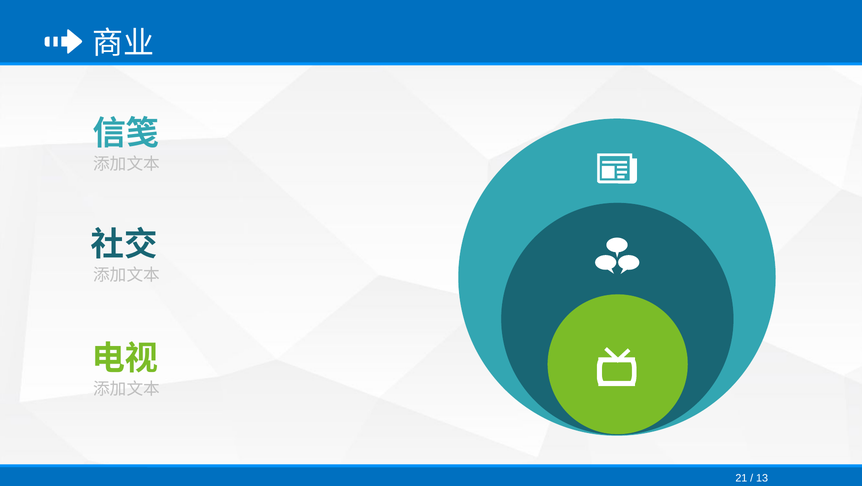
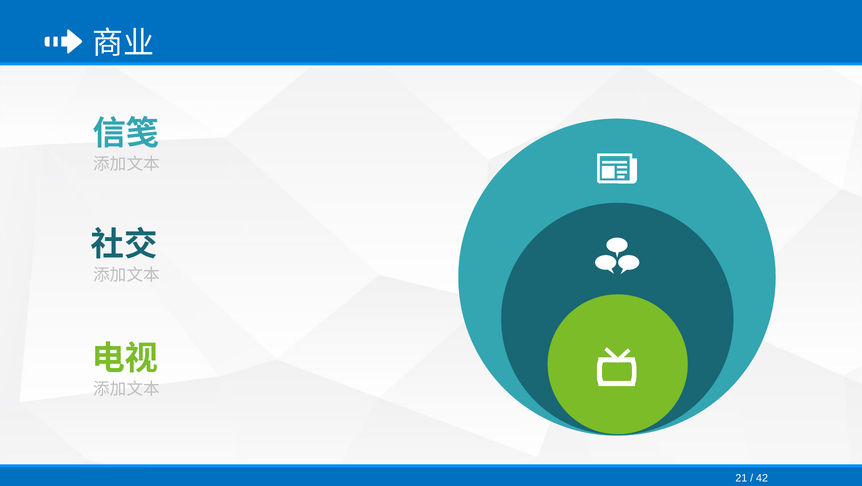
13: 13 -> 42 (762, 478)
